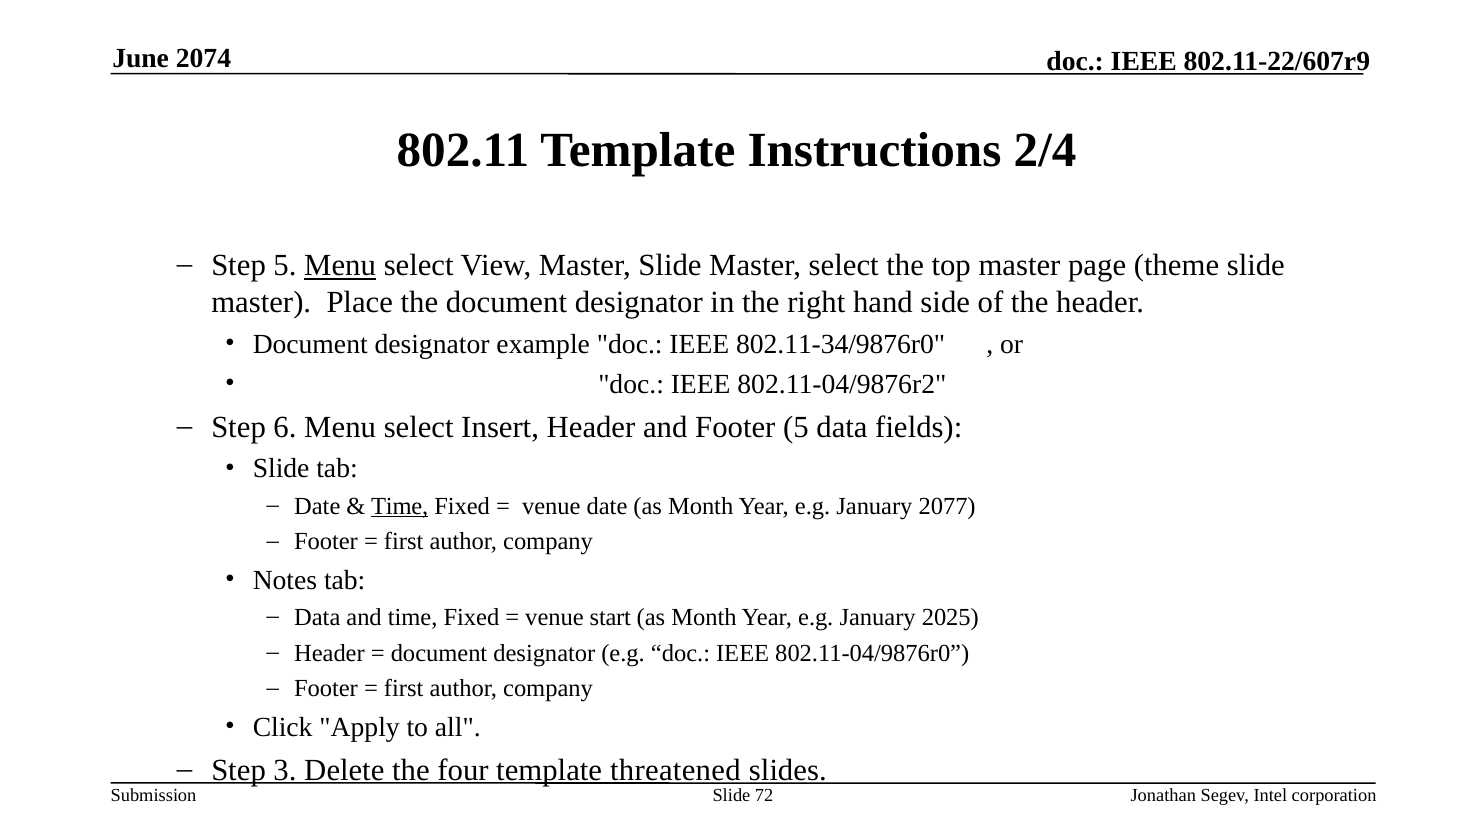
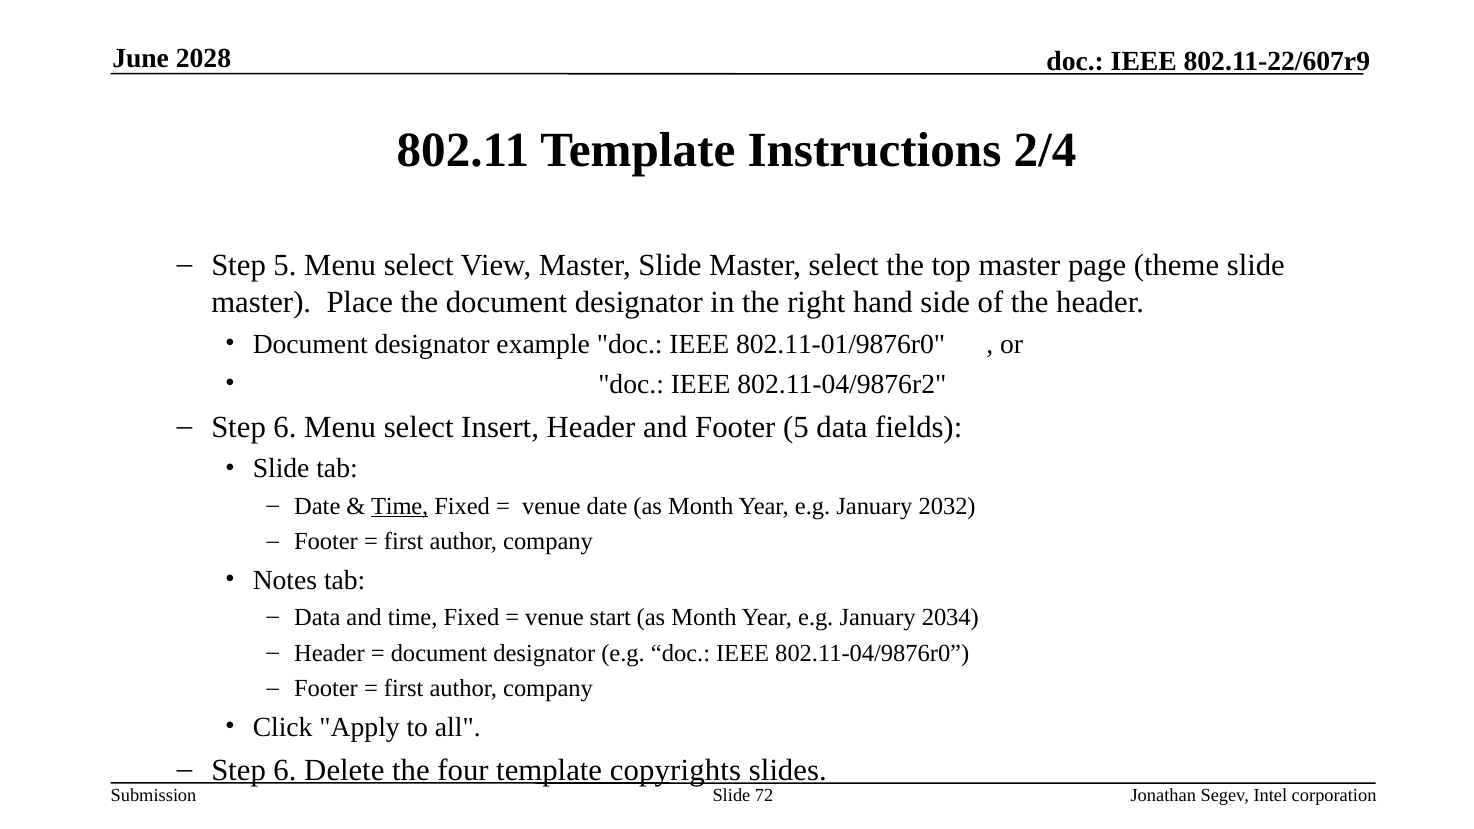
2074: 2074 -> 2028 (203, 59)
Menu underline: present -> none (340, 266)
802.11-34/9876r0: 802.11-34/9876r0 -> 802.11-01/9876r0 (841, 344)
2077: 2077 -> 2032 (947, 506)
2025: 2025 -> 2034 (950, 617)
3: 3 -> 6 (285, 770)
threatened: threatened -> copyrights (675, 770)
